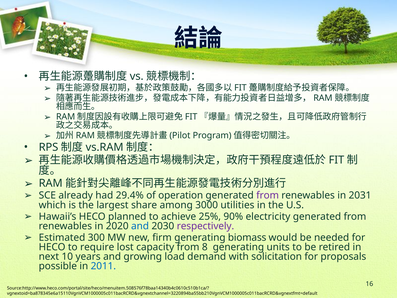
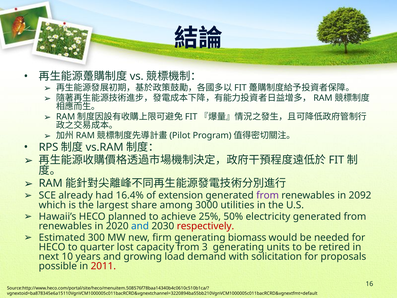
29.4%: 29.4% -> 16.4% (130, 195)
operation: operation -> extension (181, 195)
2031: 2031 -> 2092 (360, 195)
90%: 90% -> 50% (233, 216)
respectively colour: purple -> red (205, 226)
require: require -> quarter (97, 247)
8: 8 -> 3 (205, 247)
2011 colour: blue -> red (103, 266)
